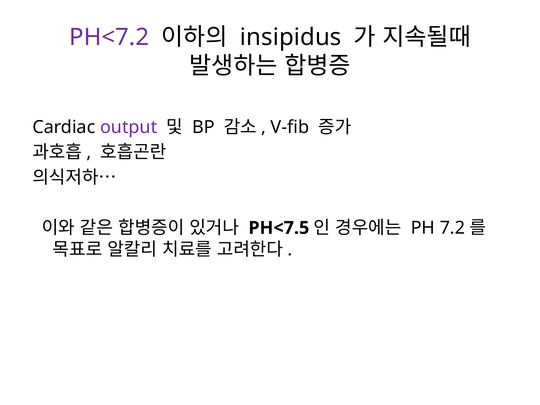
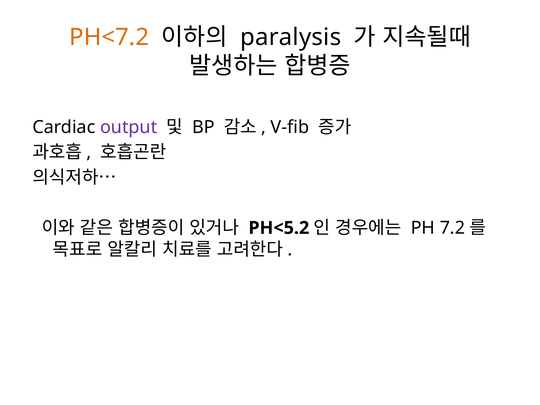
PH<7.2 colour: purple -> orange (109, 37)
insipidus: insipidus -> paralysis (291, 37)
PH<7.5: PH<7.5 -> PH<5.2 (279, 228)
